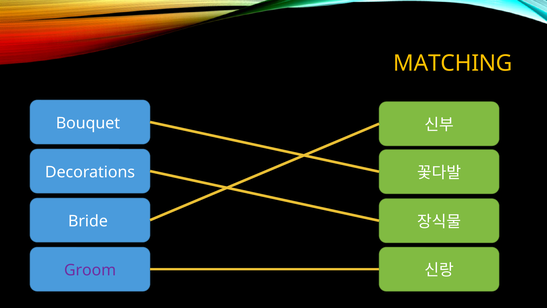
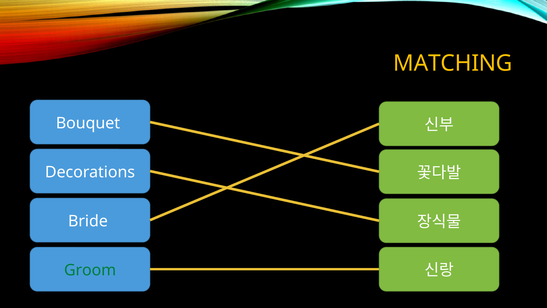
Groom colour: purple -> green (90, 270)
